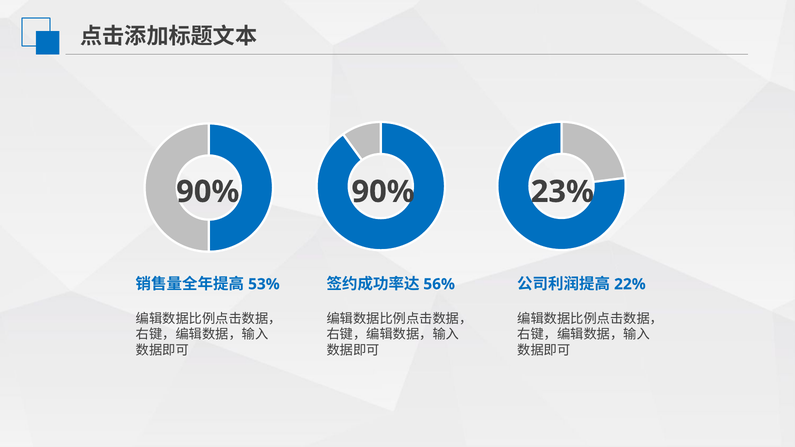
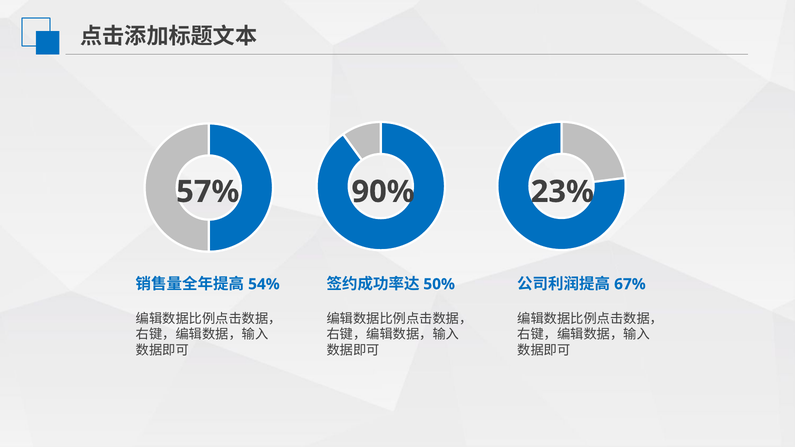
90%: 90% -> 57% (208, 192)
53%: 53% -> 54% (264, 284)
56%: 56% -> 50% (439, 284)
22%: 22% -> 67% (630, 284)
